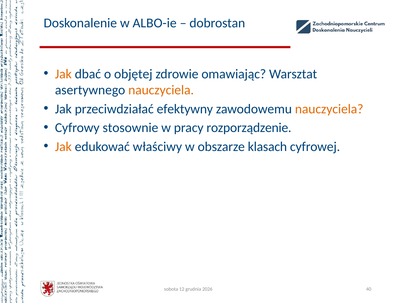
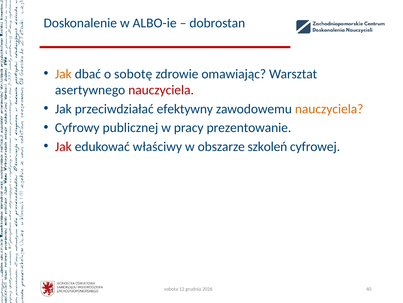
objętej: objętej -> sobotę (133, 74)
nauczyciela colour: orange -> red (161, 90)
stosownie: stosownie -> publicznej (130, 127)
rozporządzenie: rozporządzenie -> prezentowanie (249, 127)
Jak colour: orange -> red (63, 146)
klasach: klasach -> szkoleń (267, 146)
